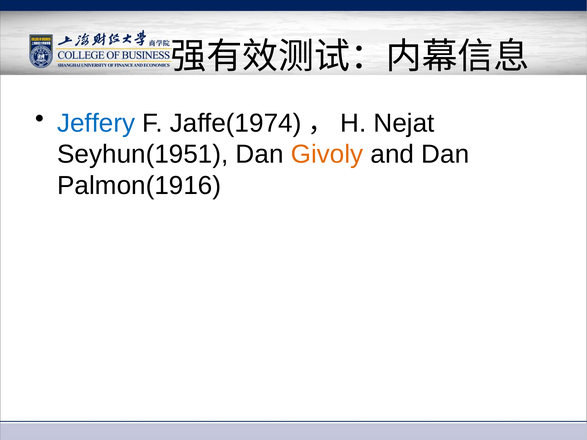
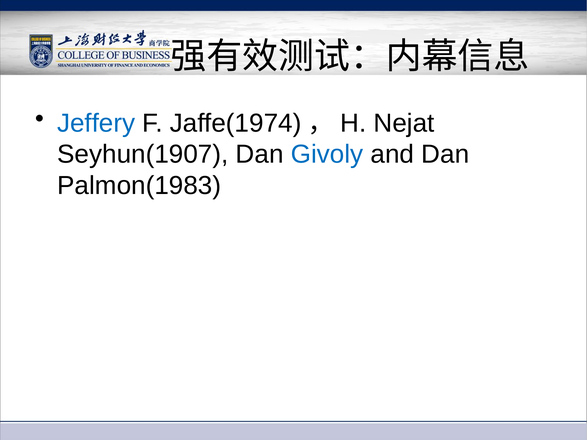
Seyhun(1951: Seyhun(1951 -> Seyhun(1907 (143, 154)
Givoly colour: orange -> blue (327, 154)
Palmon(1916: Palmon(1916 -> Palmon(1983 (139, 186)
